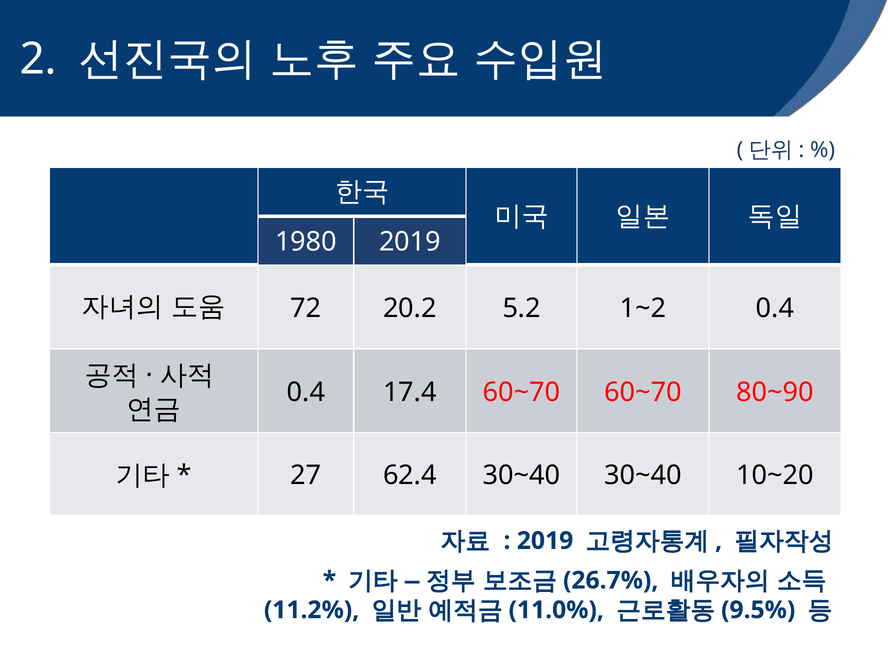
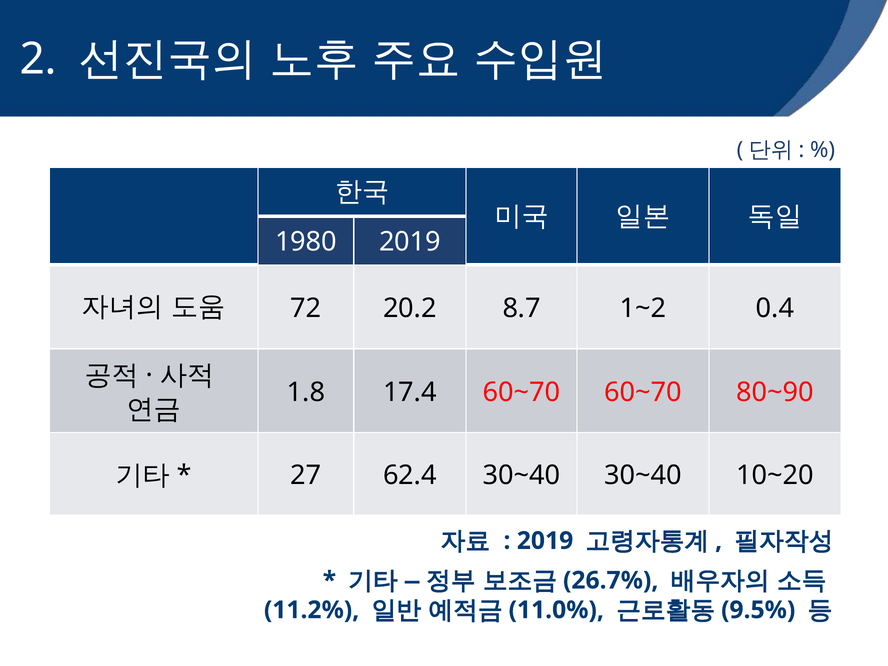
5.2: 5.2 -> 8.7 (522, 308)
0.4: 0.4 -> 1.8 (306, 392)
